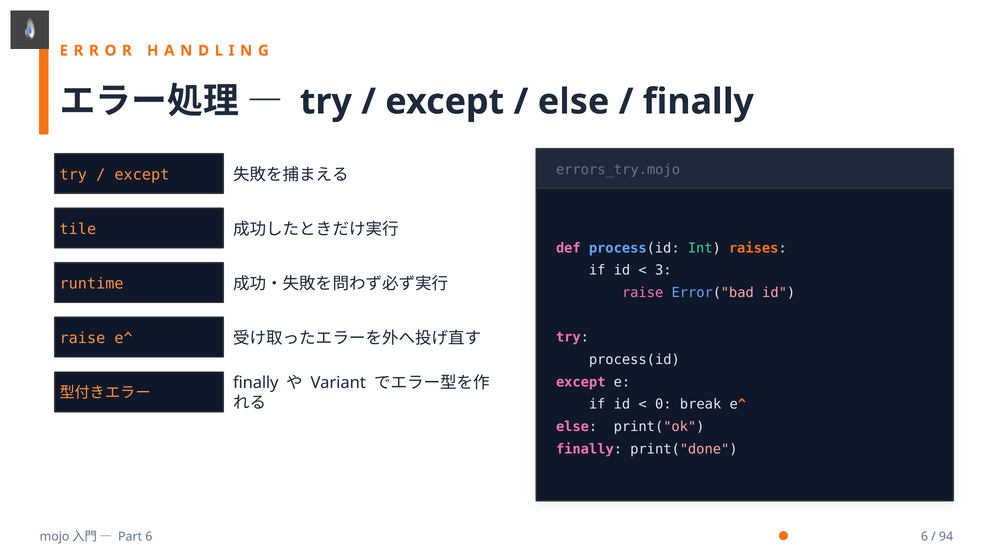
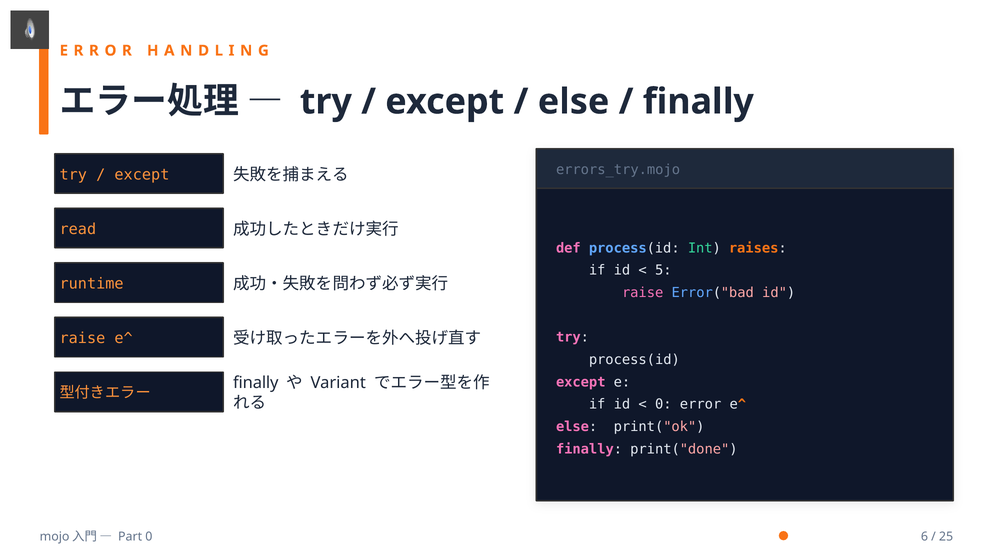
tile: tile -> read (78, 229)
3: 3 -> 5 (663, 271)
break: break -> error (701, 405)
Part 6: 6 -> 0 (149, 537)
94: 94 -> 25 (946, 537)
